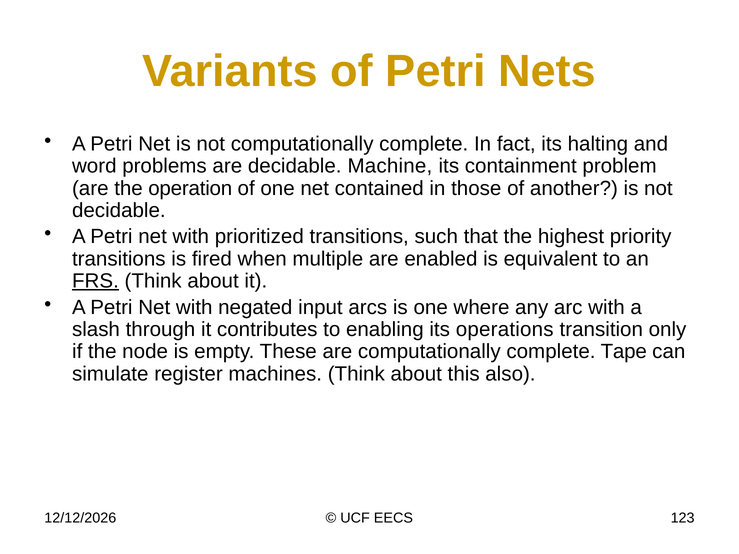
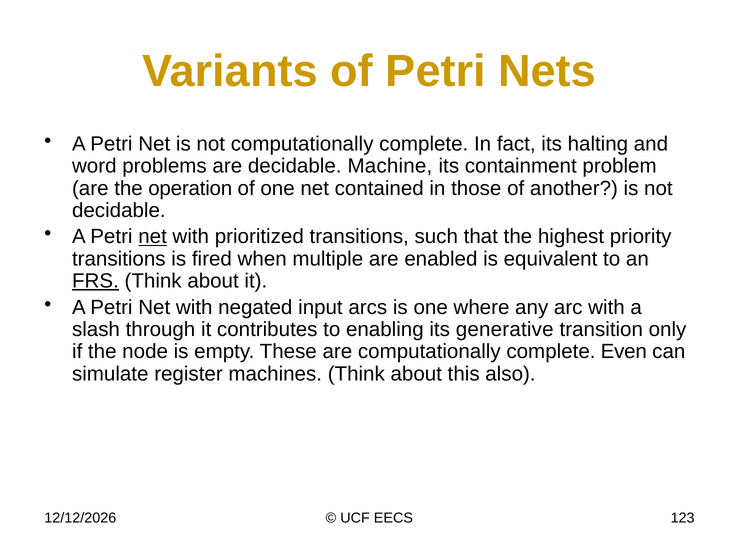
net underline: none -> present (153, 237)
operations: operations -> generative (505, 330)
Tape: Tape -> Even (624, 352)
